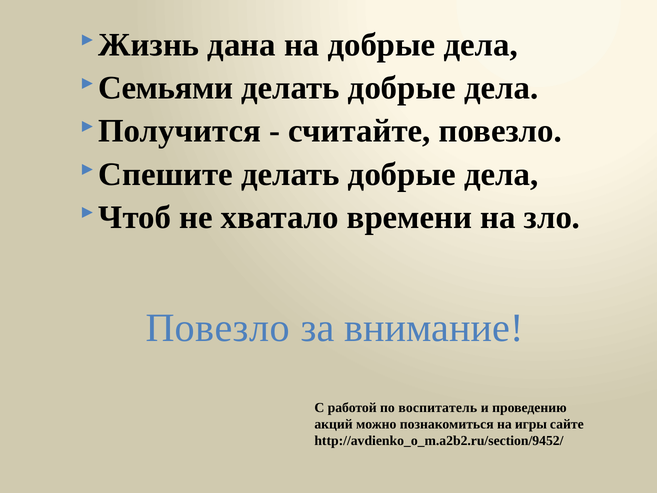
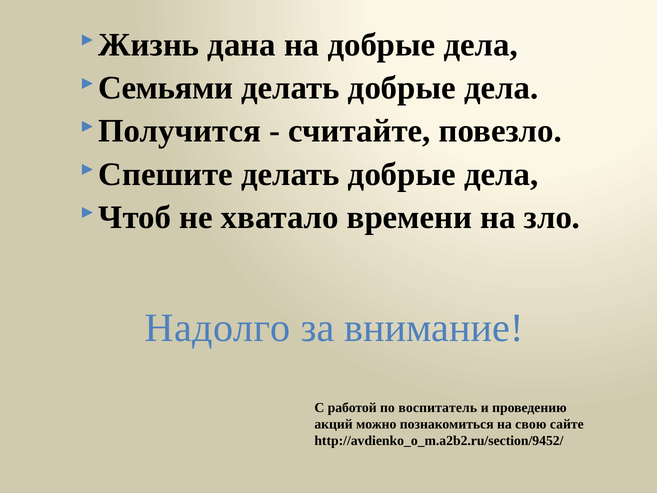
Повезло: Повезло -> Надолго (218, 328)
игры: игры -> свою (531, 424)
